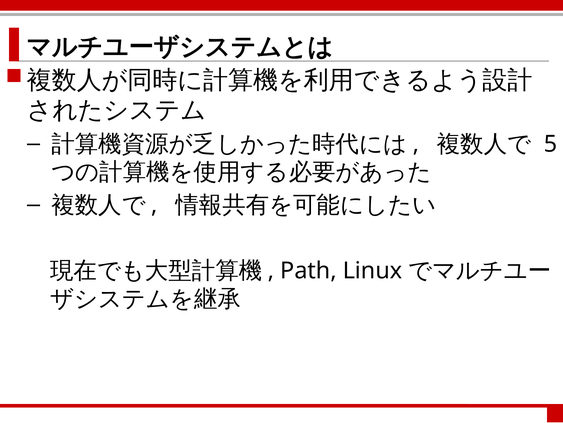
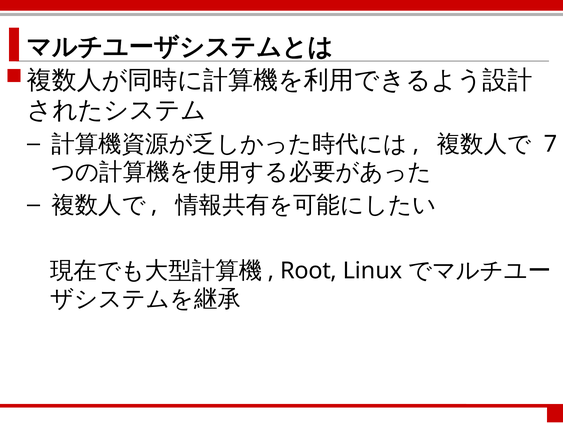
5: 5 -> 7 (551, 144)
Path: Path -> Root (309, 270)
